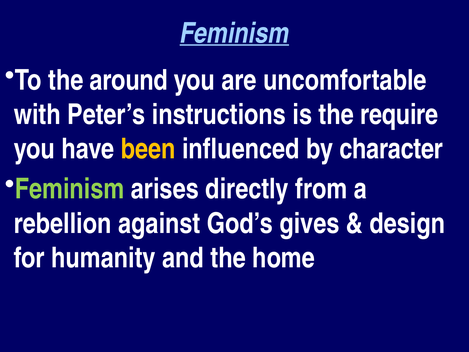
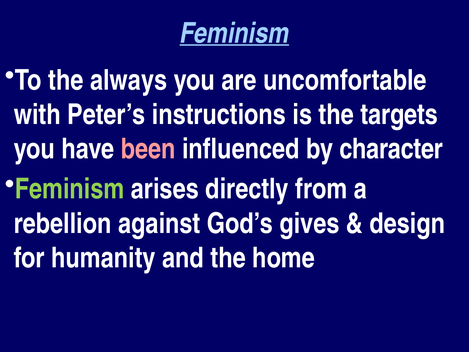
around: around -> always (129, 80)
require: require -> targets (399, 115)
been colour: yellow -> pink (148, 149)
